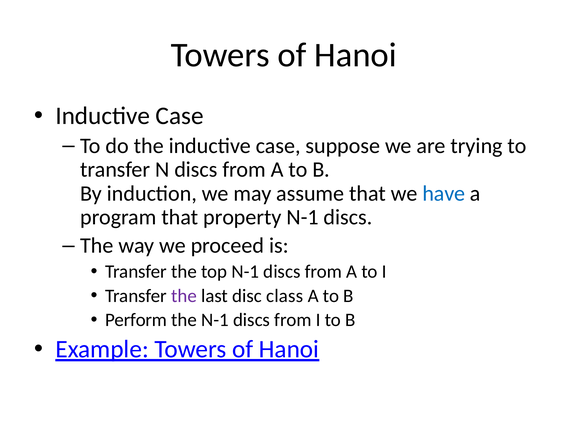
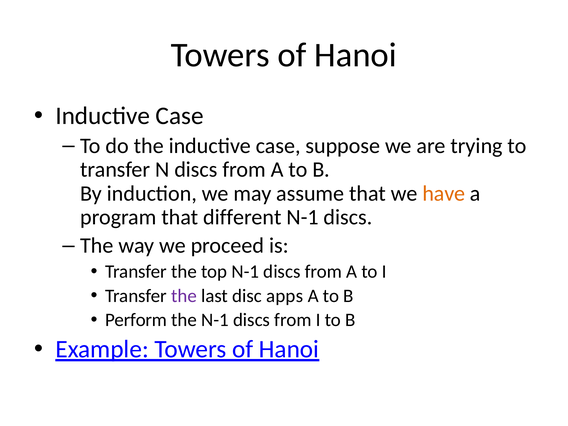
have colour: blue -> orange (444, 193)
property: property -> different (242, 217)
class: class -> apps (285, 296)
